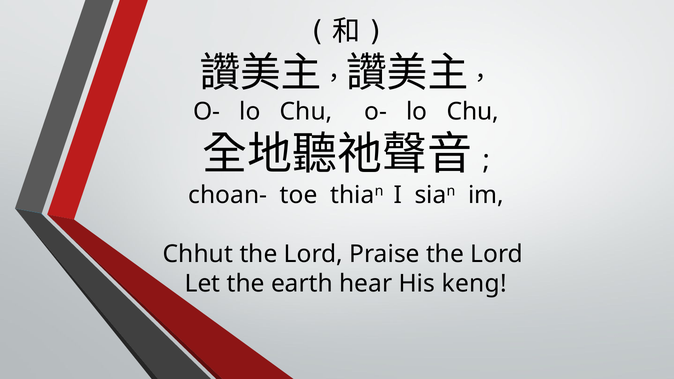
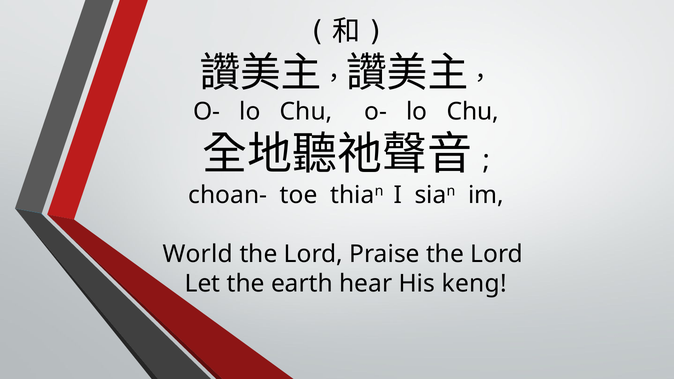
Chhut: Chhut -> World (198, 254)
